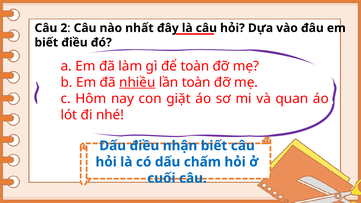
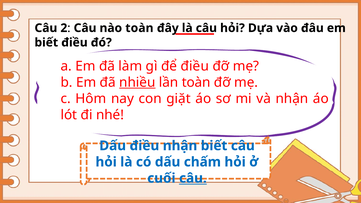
nào nhất: nhất -> toàn (139, 28)
để toàn: toàn -> điều (195, 66)
và quan: quan -> nhận (292, 99)
câu underline: none -> present (193, 178)
